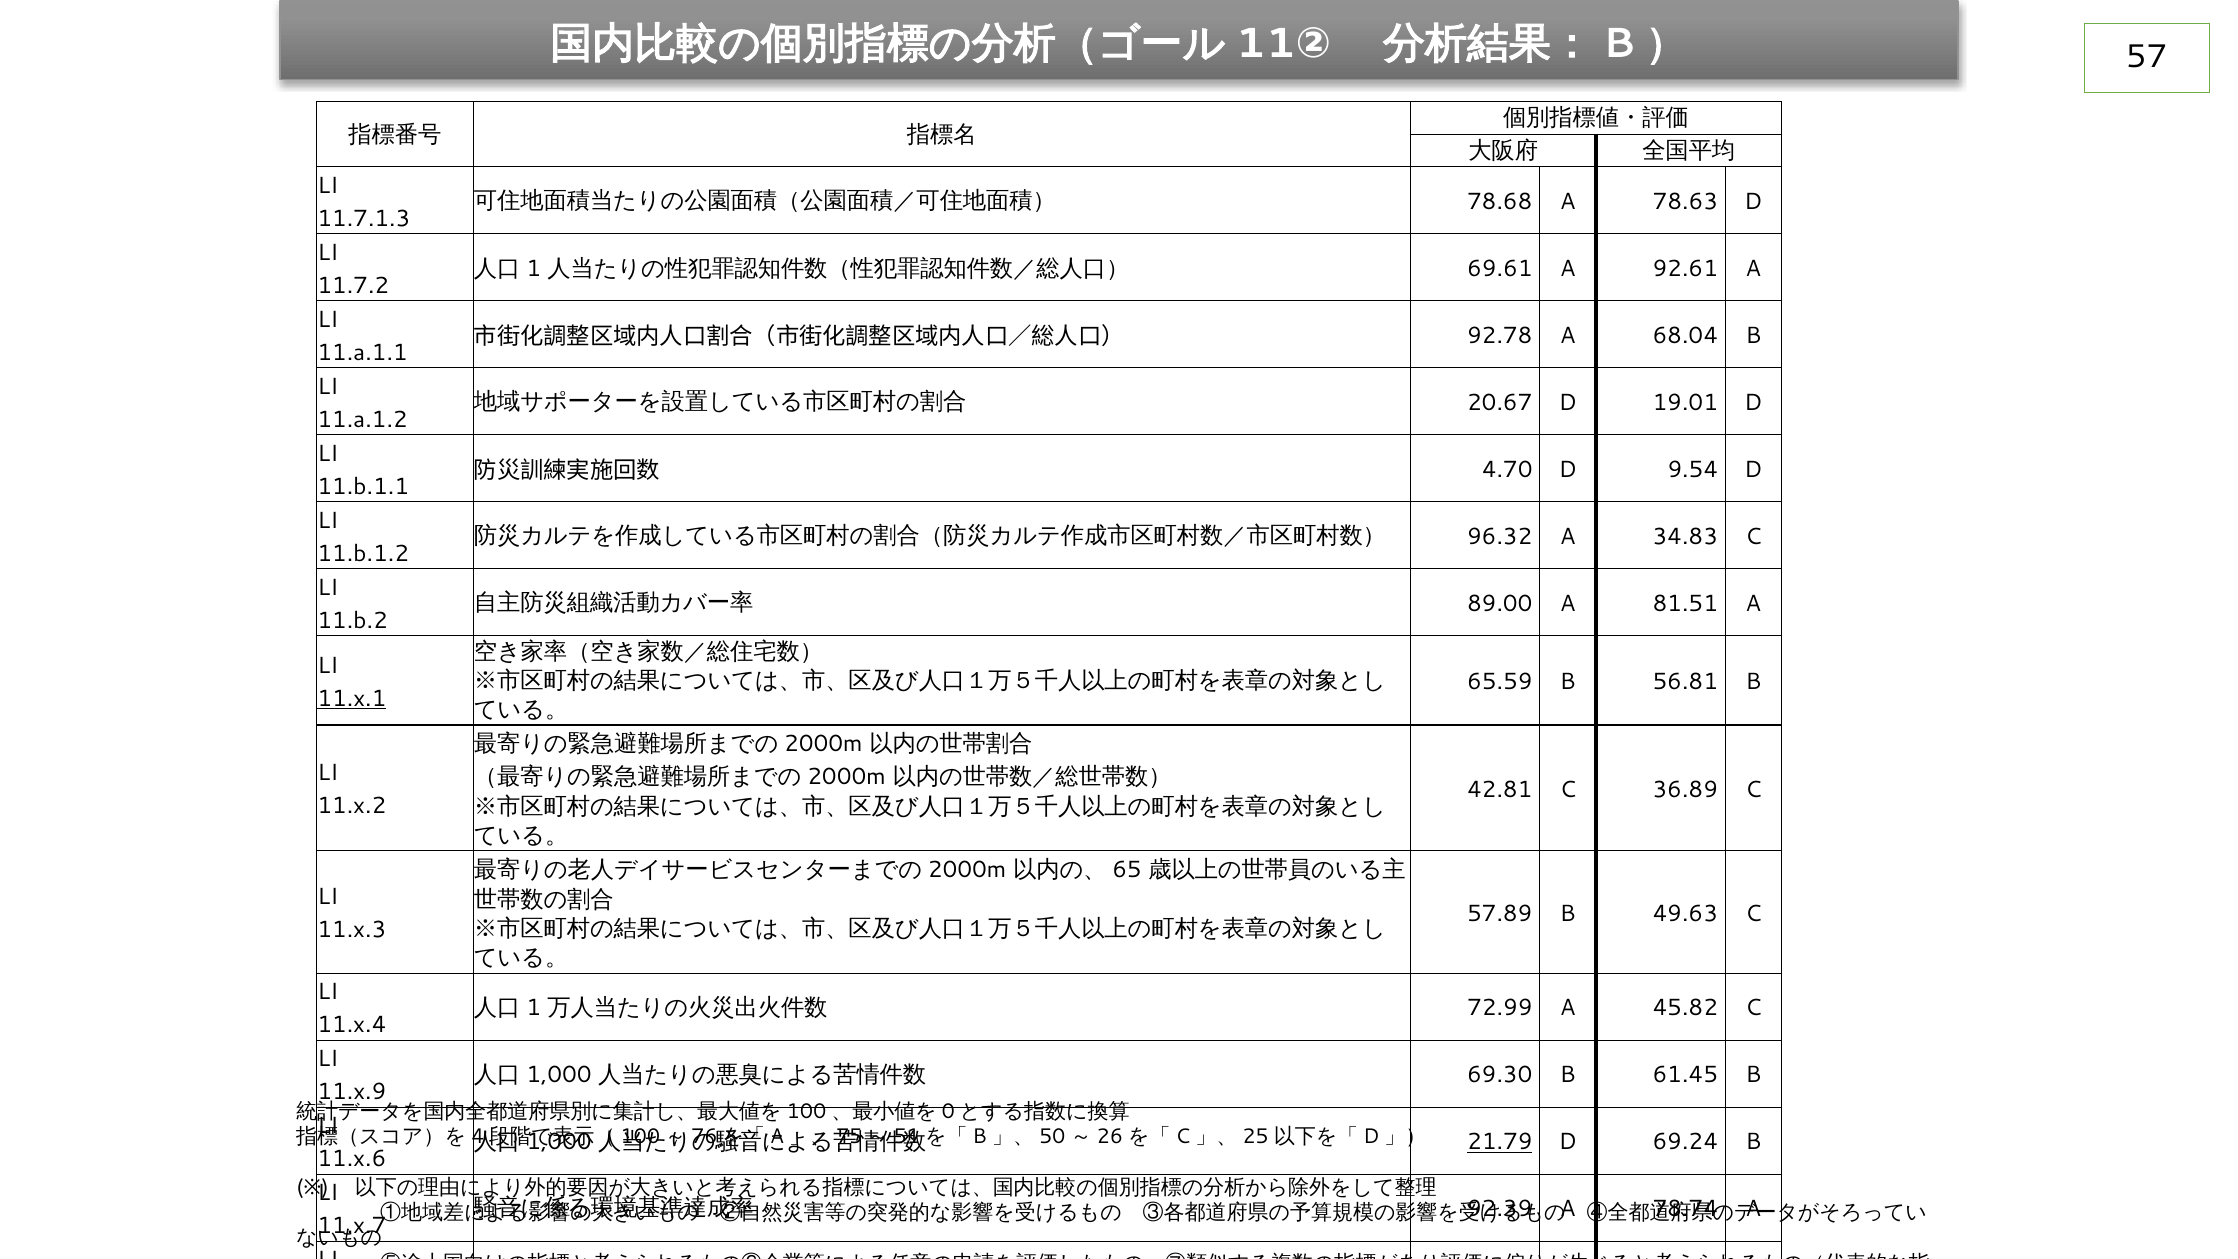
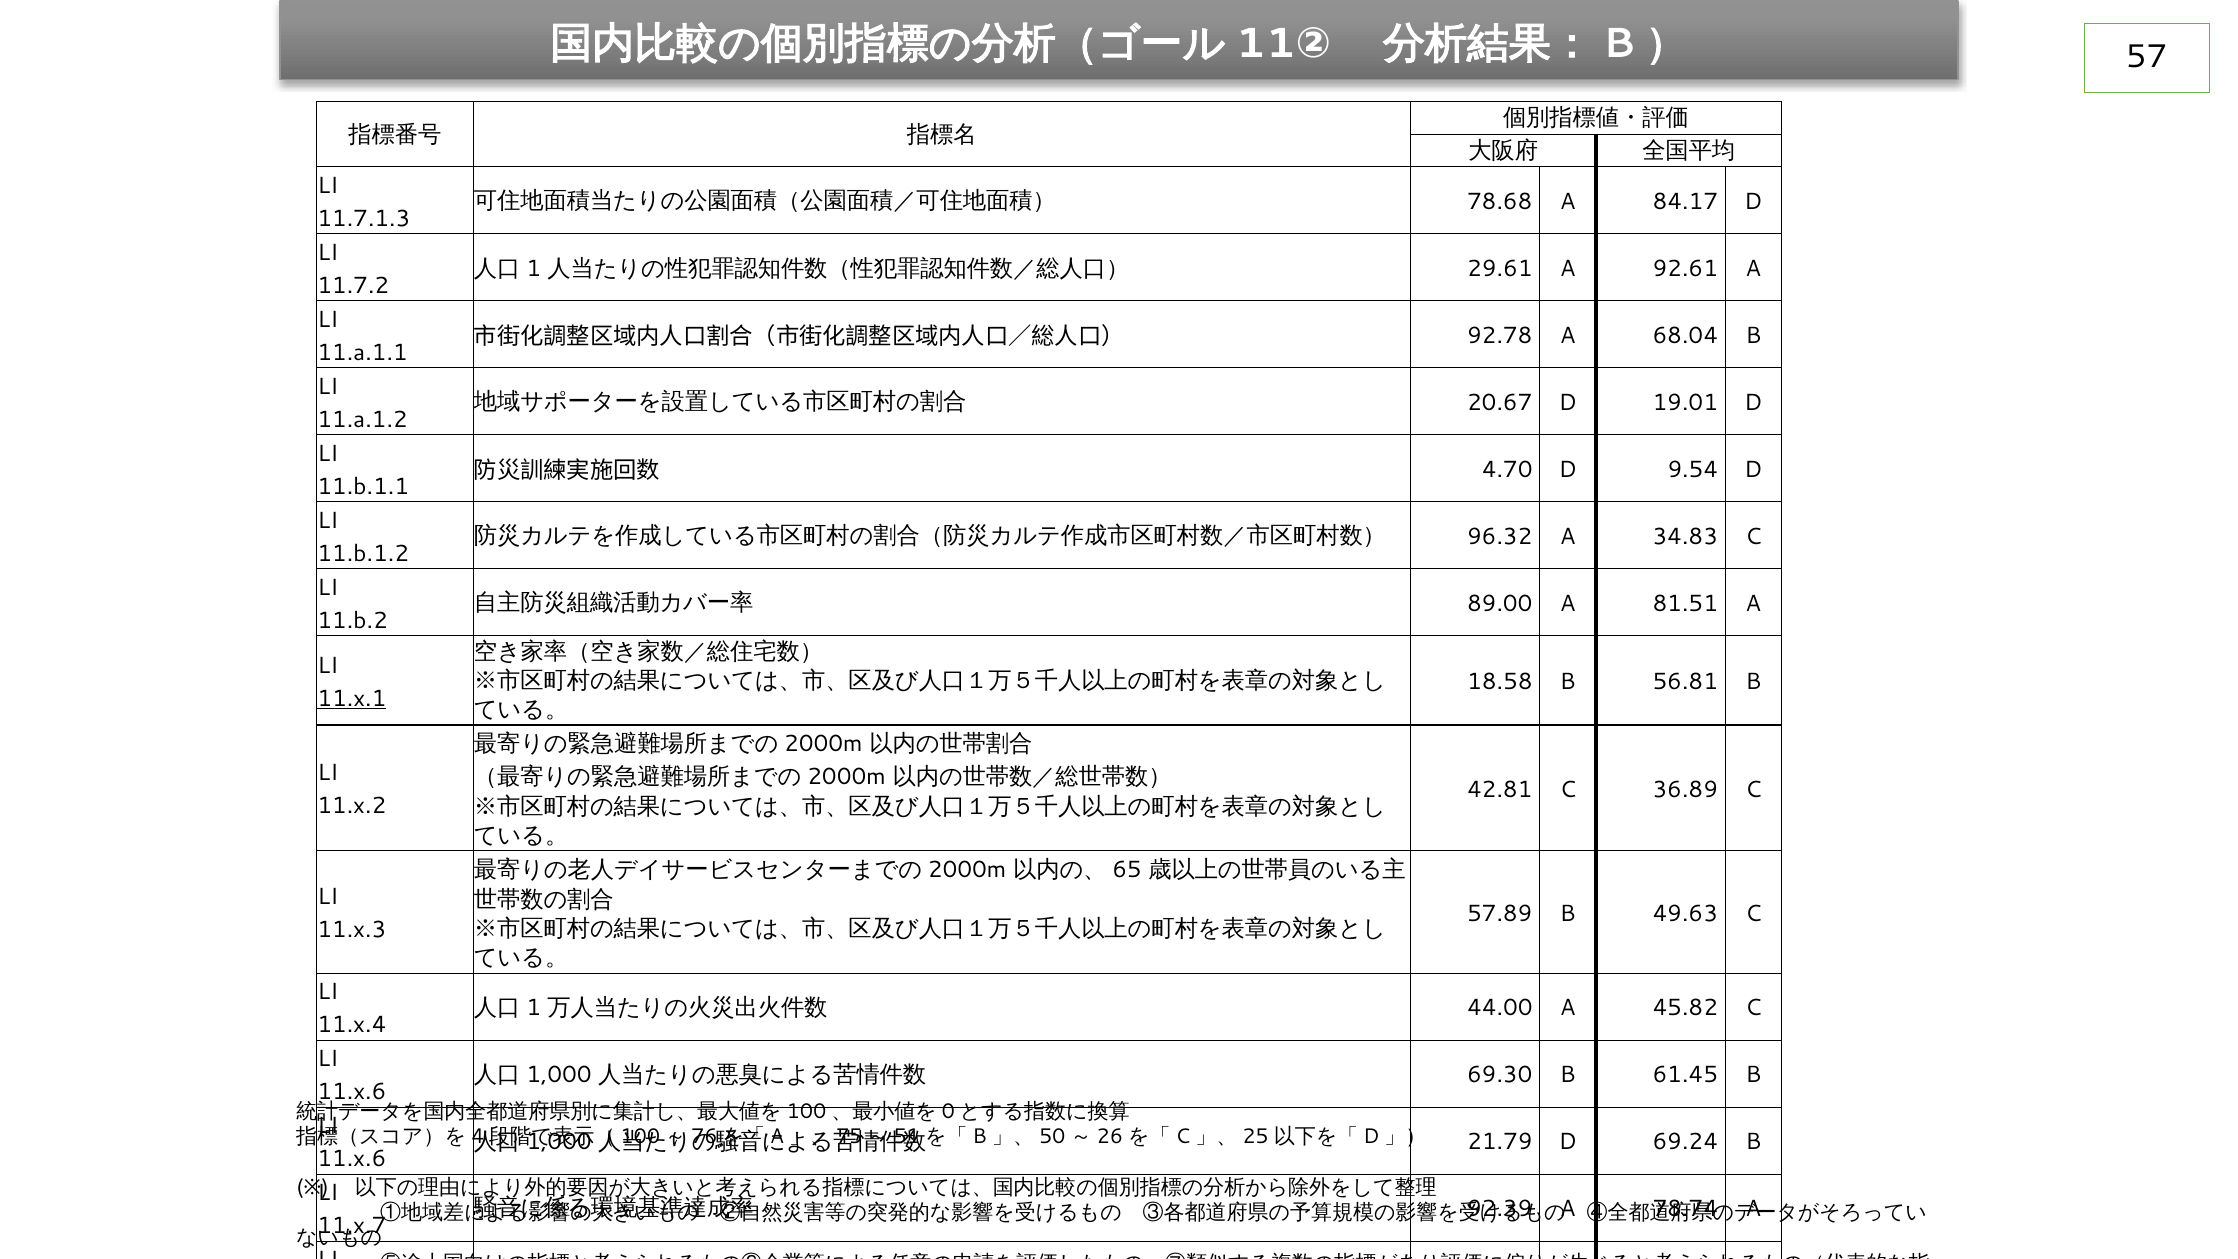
78.63: 78.63 -> 84.17 (1685, 202)
69.61: 69.61 -> 29.61 (1500, 269)
65.59: 65.59 -> 18.58 (1500, 682)
72.99: 72.99 -> 44.00 (1500, 1008)
11.x.9: 11.x.9 -> 11.x.6 (352, 1092)
21.79 underline: present -> none (1500, 1142)
